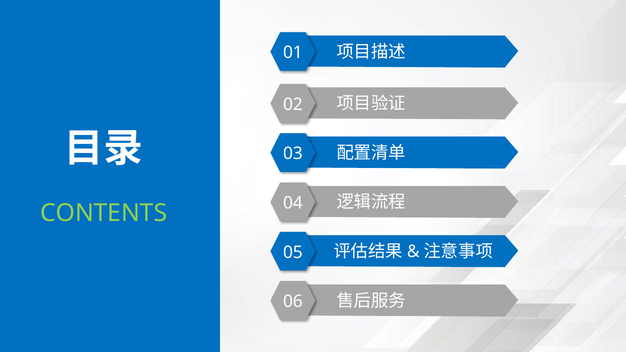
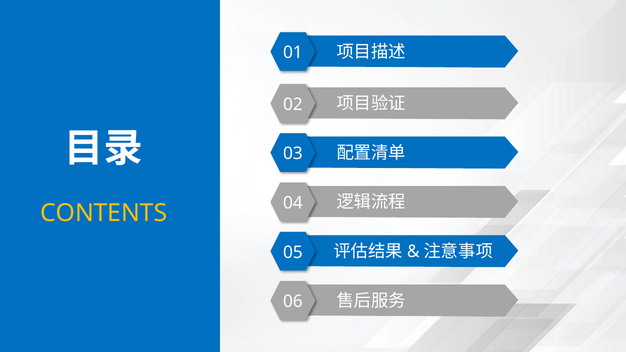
CONTENTS colour: light green -> yellow (104, 213)
